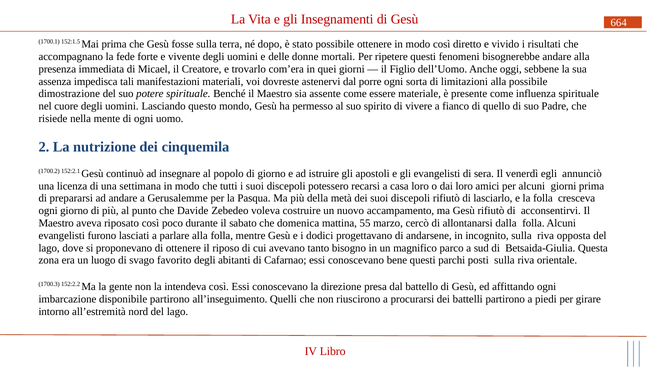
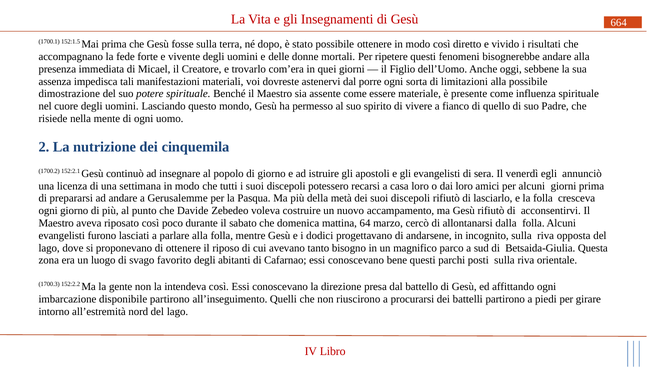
55: 55 -> 64 (365, 223)
